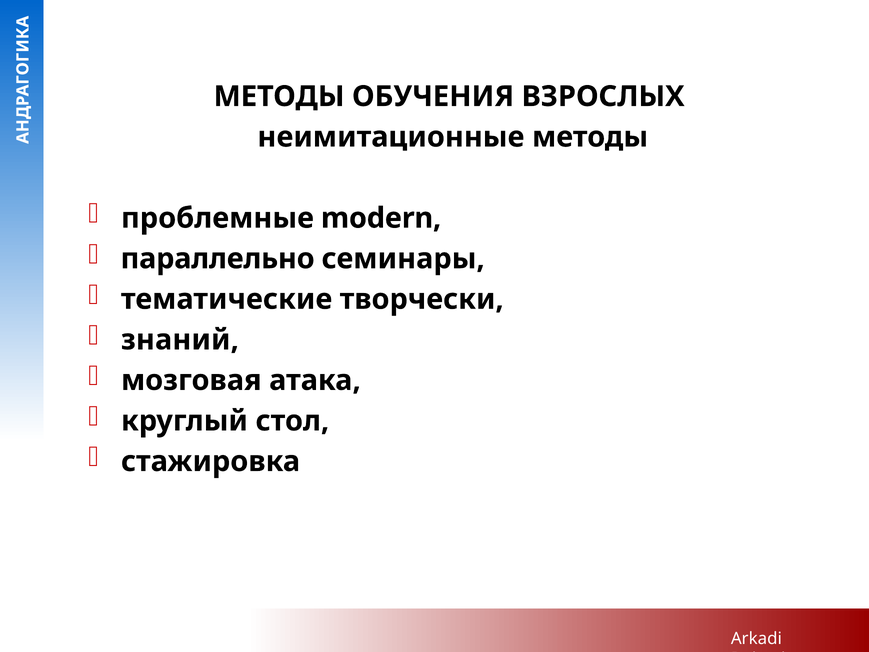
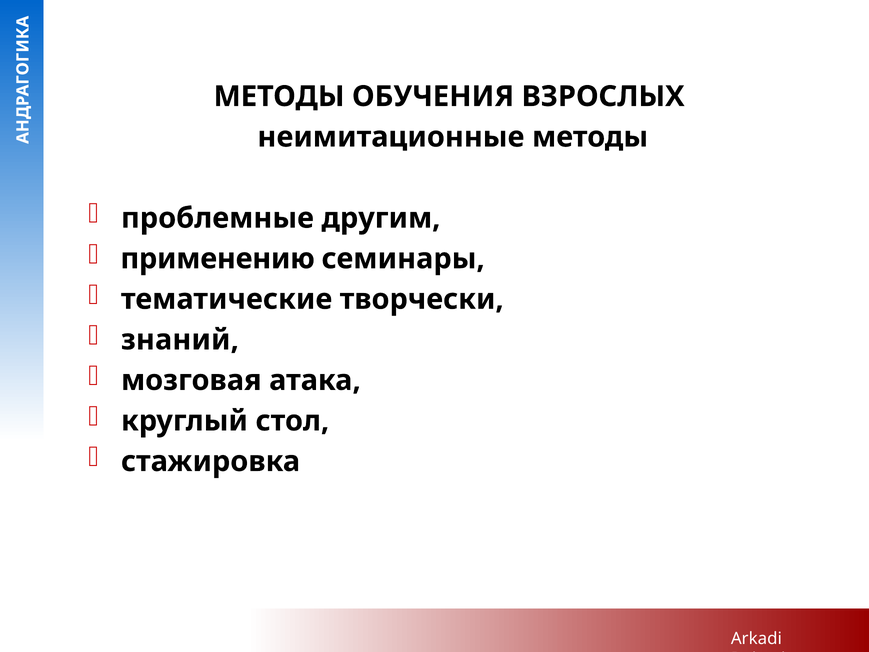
modern: modern -> другим (381, 218)
параллельно: параллельно -> применению (218, 259)
